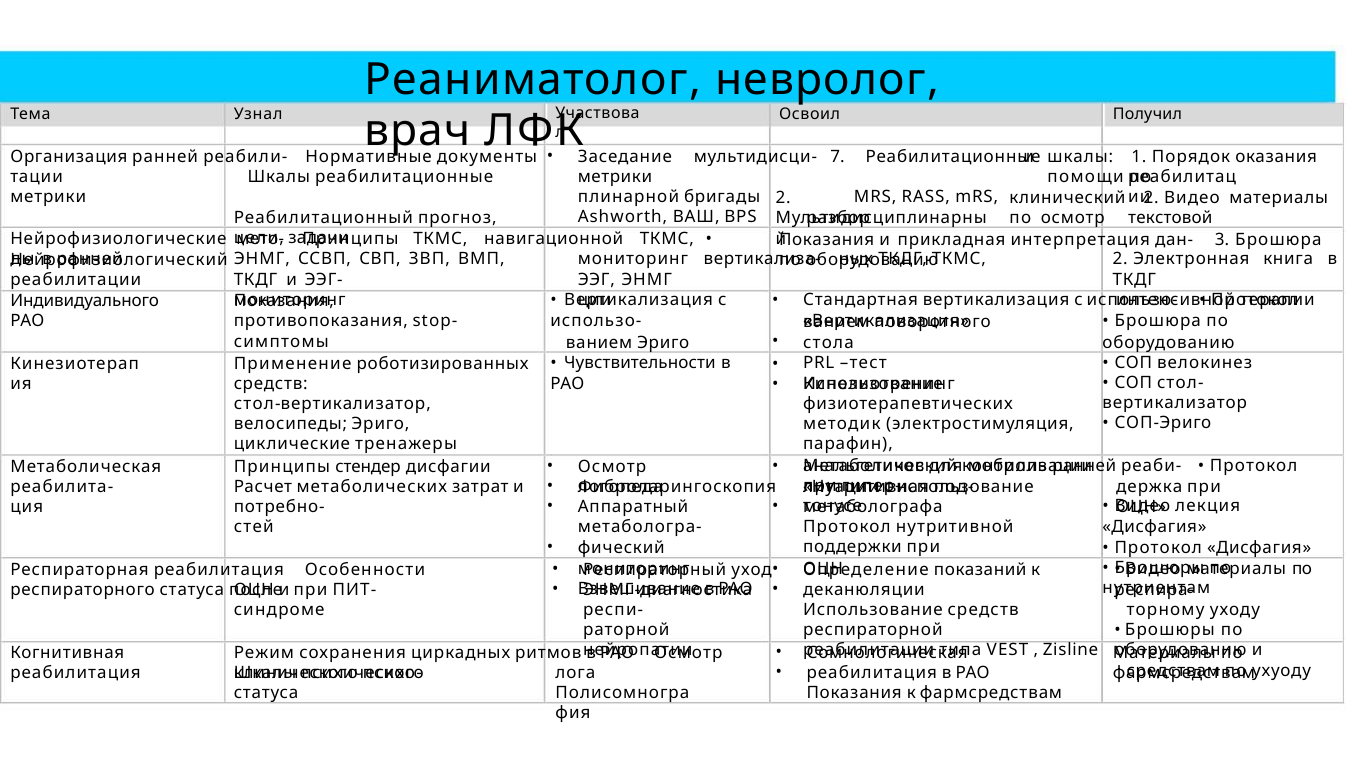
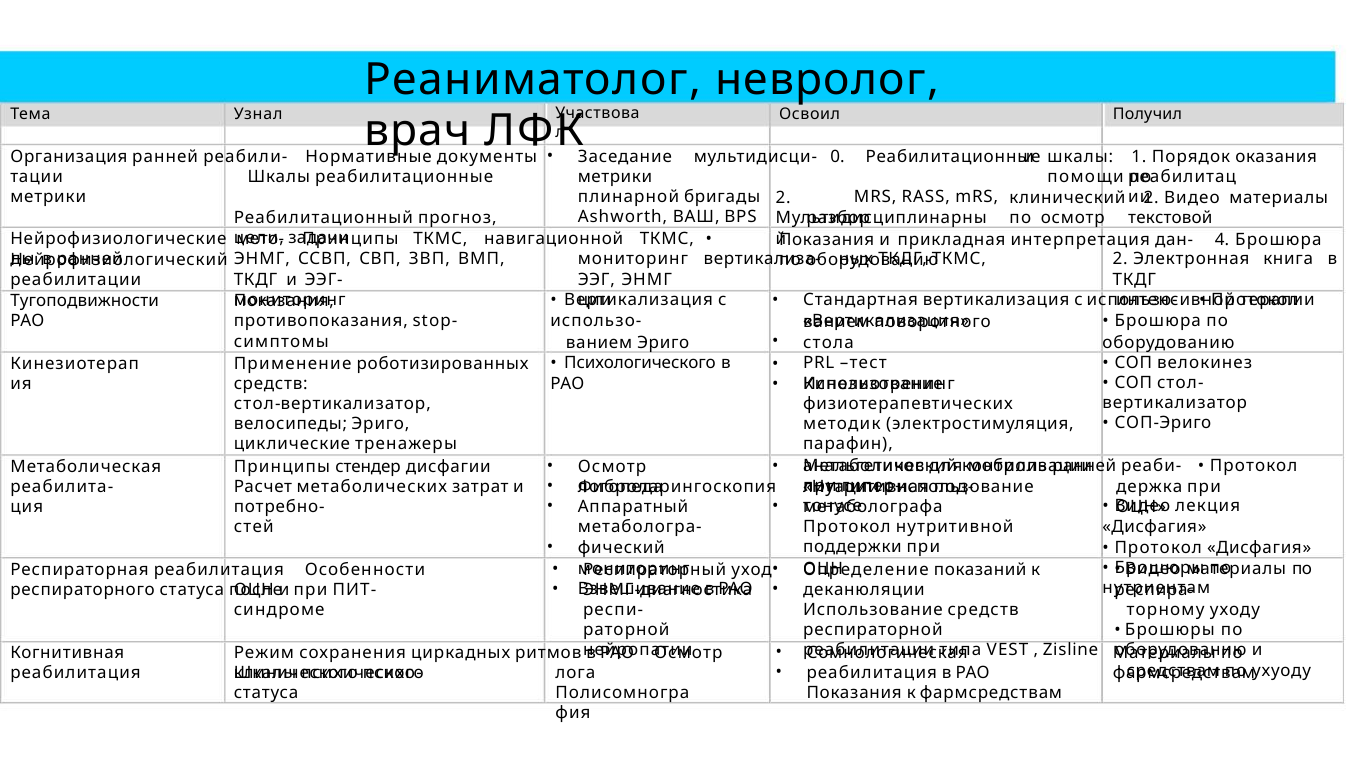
7: 7 -> 0 (837, 157)
3: 3 -> 4 (1222, 240)
Индивидуального: Индивидуального -> Тугоподвижности (85, 301)
Чувствительности: Чувствительности -> Психологического (640, 363)
